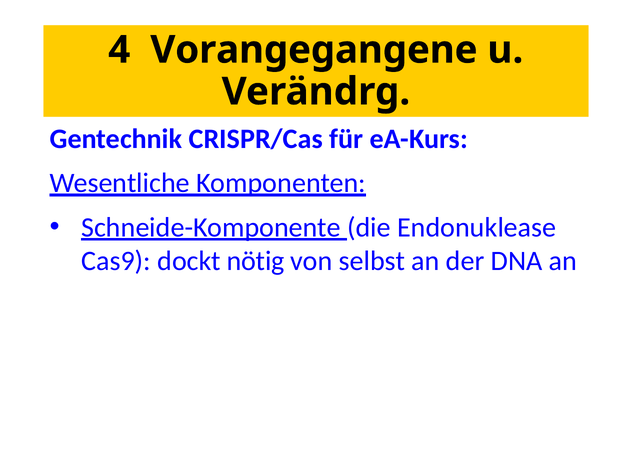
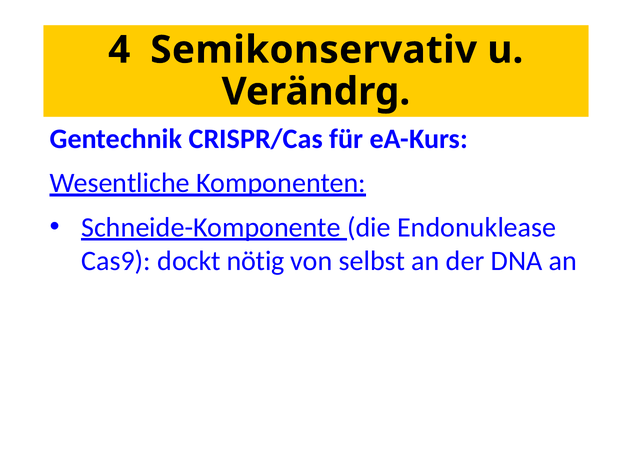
Vorangegangene: Vorangegangene -> Semikonservativ (314, 50)
